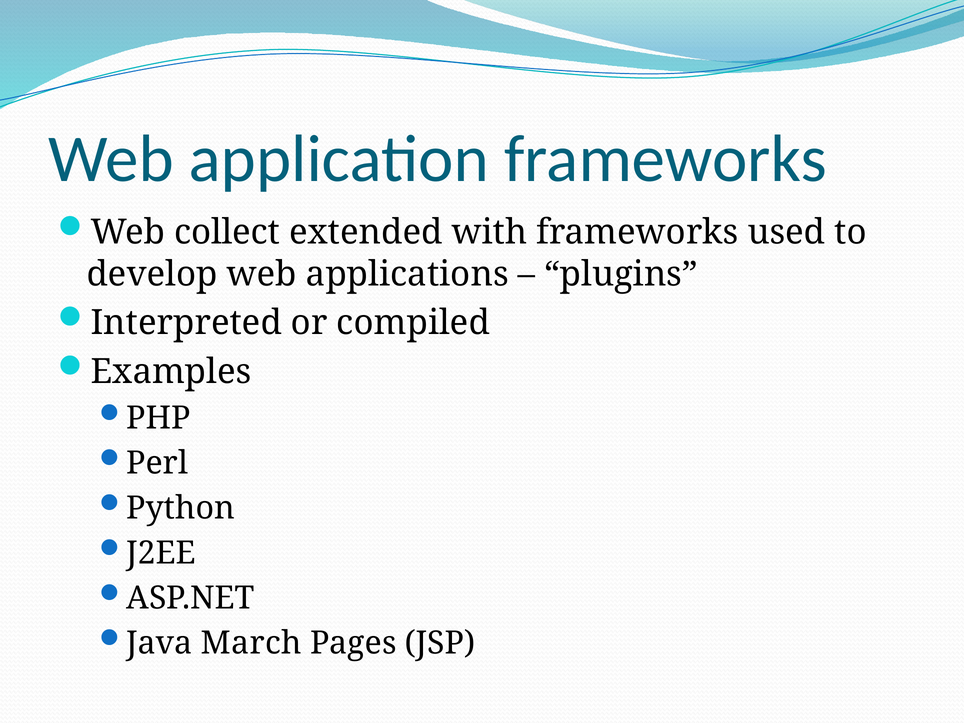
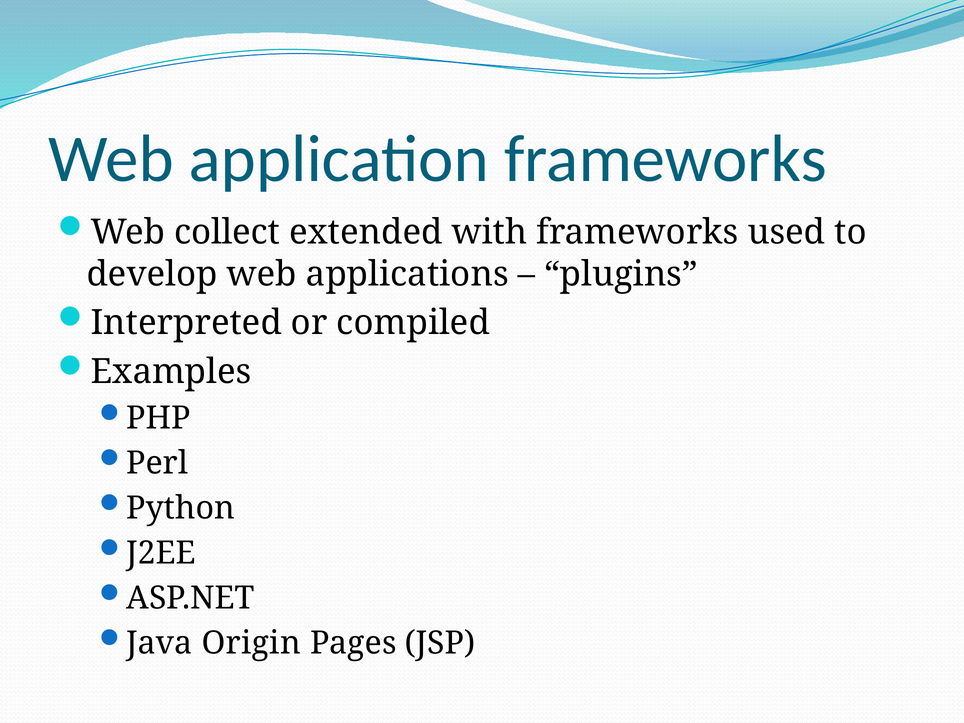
March: March -> Origin (251, 643)
